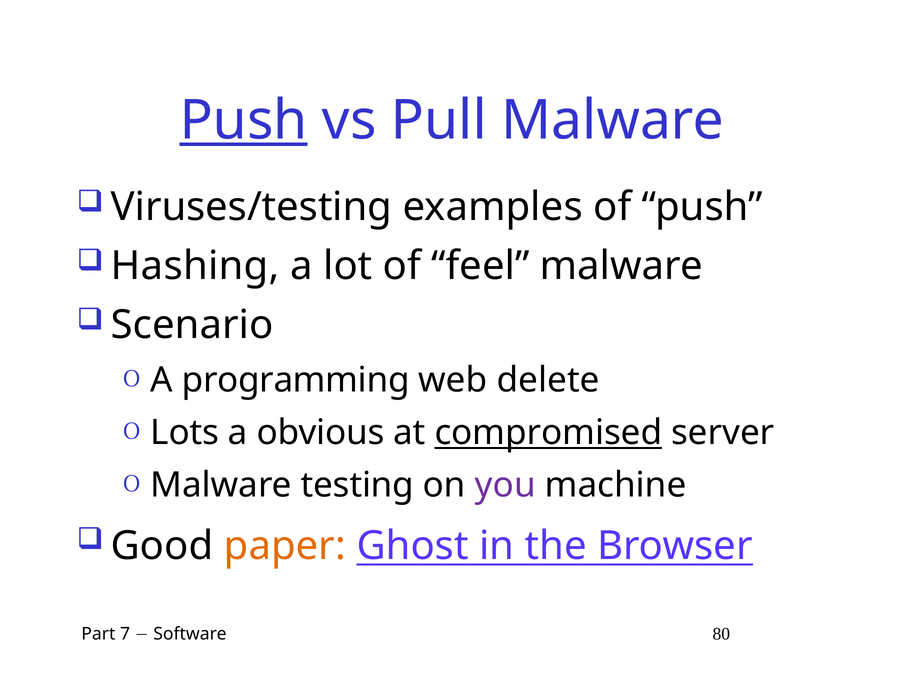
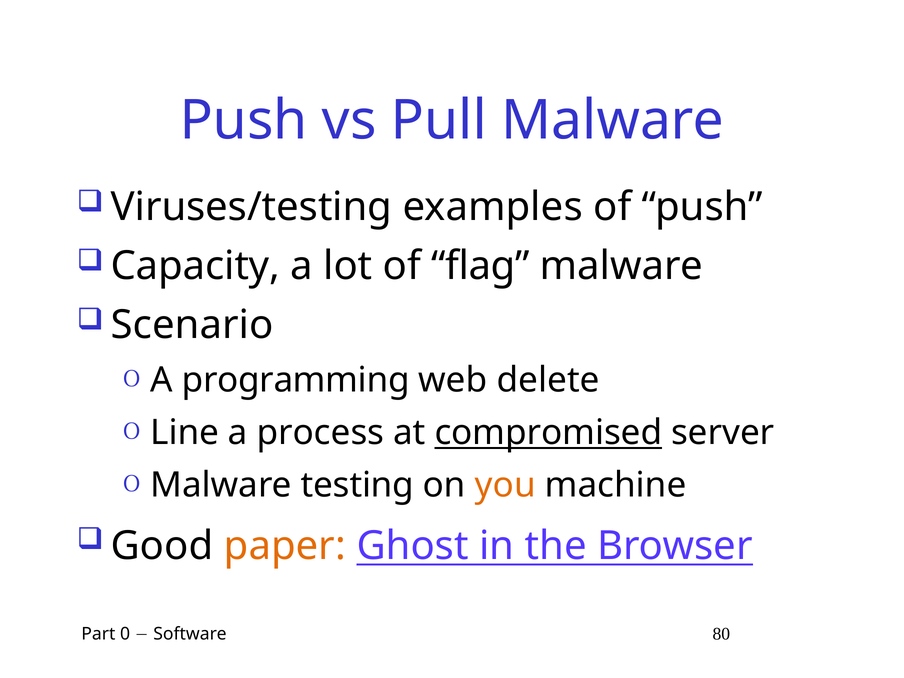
Push underline: present -> none (244, 121)
Hashing: Hashing -> Capacity (195, 266)
feel: feel -> flag (481, 266)
Lots: Lots -> Line (185, 433)
obvious: obvious -> process (320, 433)
you colour: purple -> orange (505, 485)
7: 7 -> 0 (125, 634)
